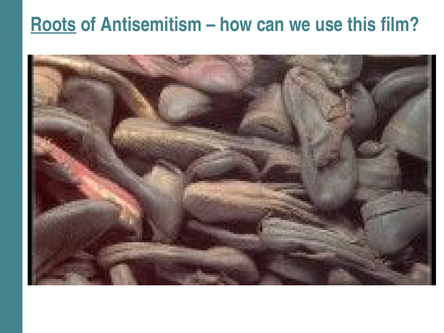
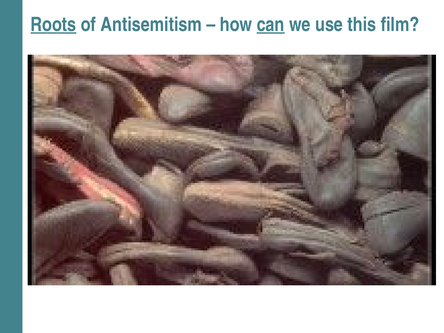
can underline: none -> present (271, 25)
